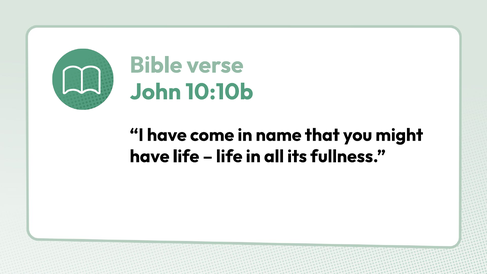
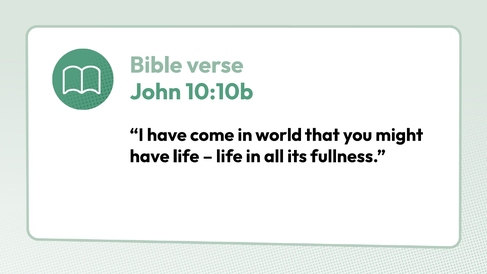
name: name -> world (279, 135)
